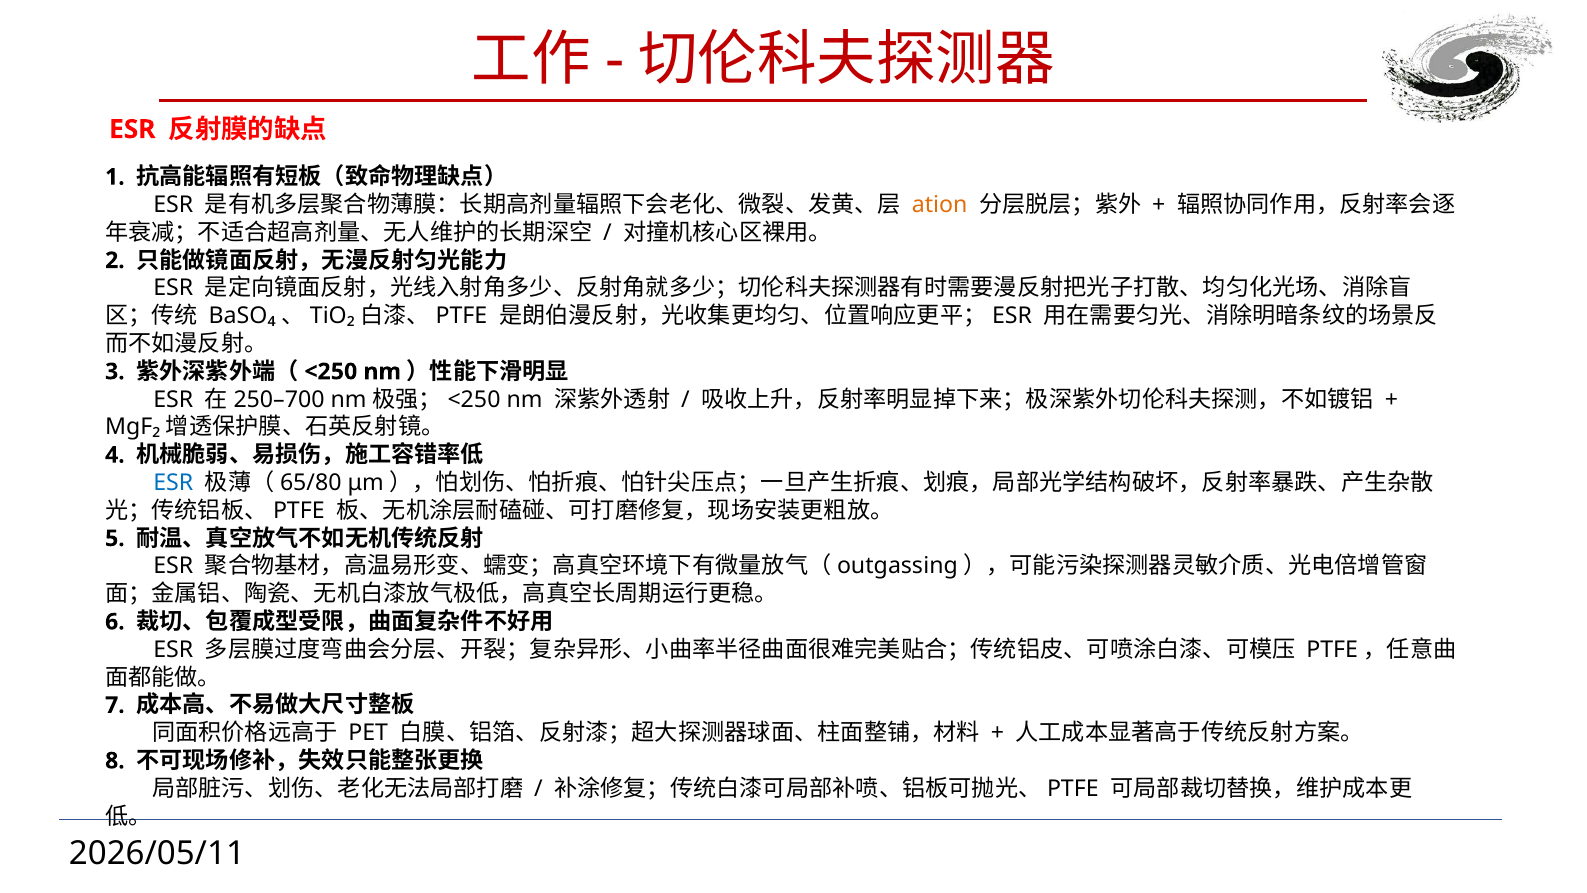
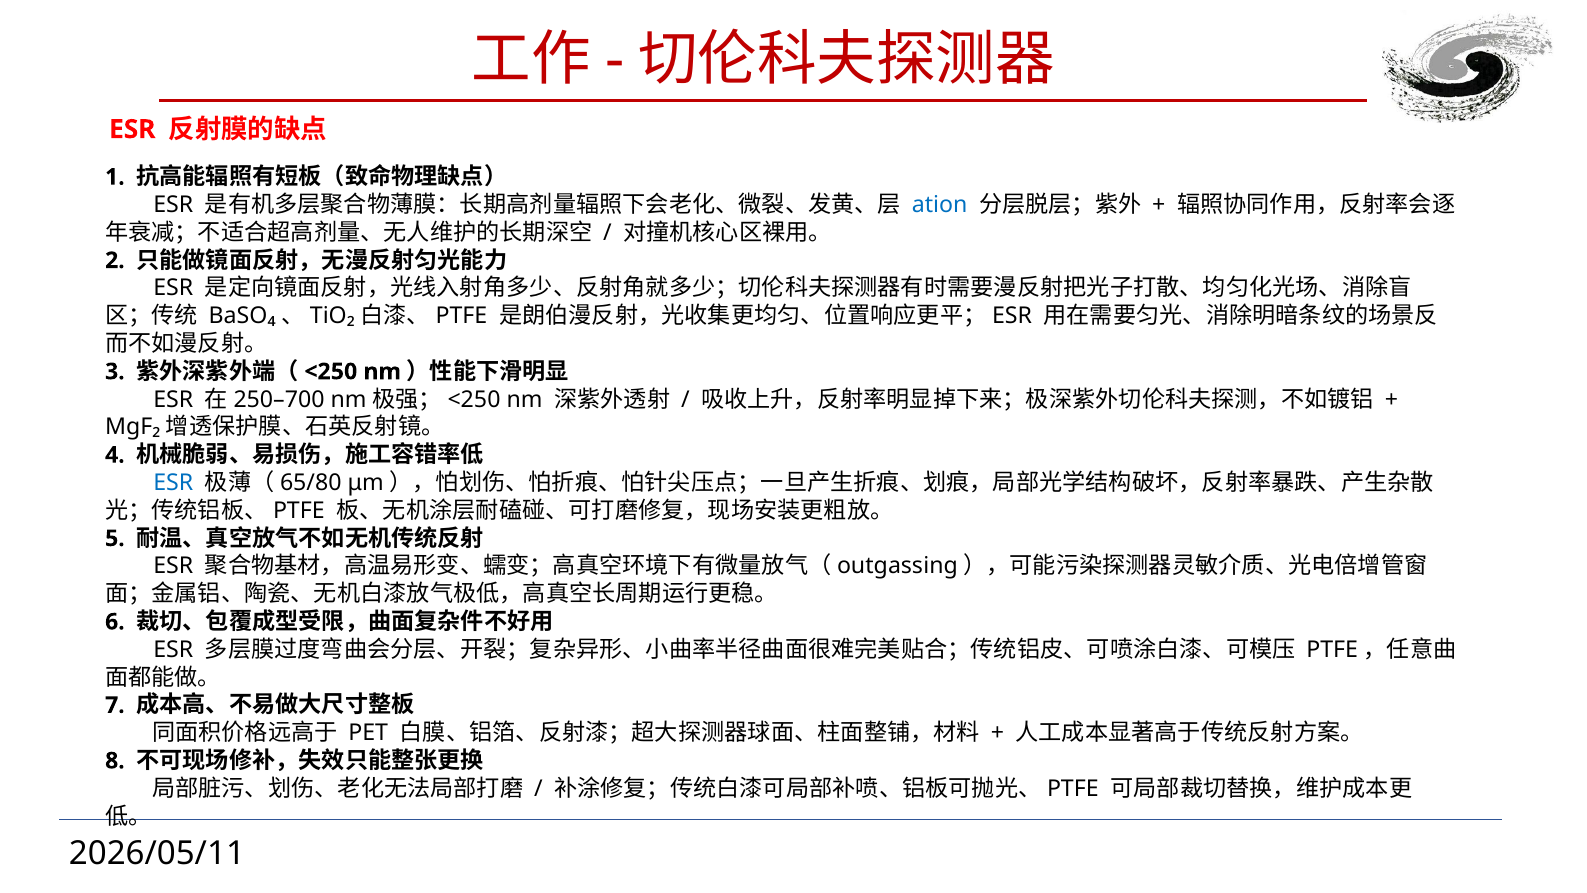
ation colour: orange -> blue (940, 205)
